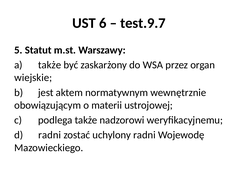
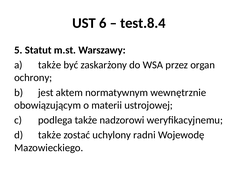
test.9.7: test.9.7 -> test.8.4 (143, 23)
wiejskie: wiejskie -> ochrony (33, 77)
d radni: radni -> także (50, 135)
